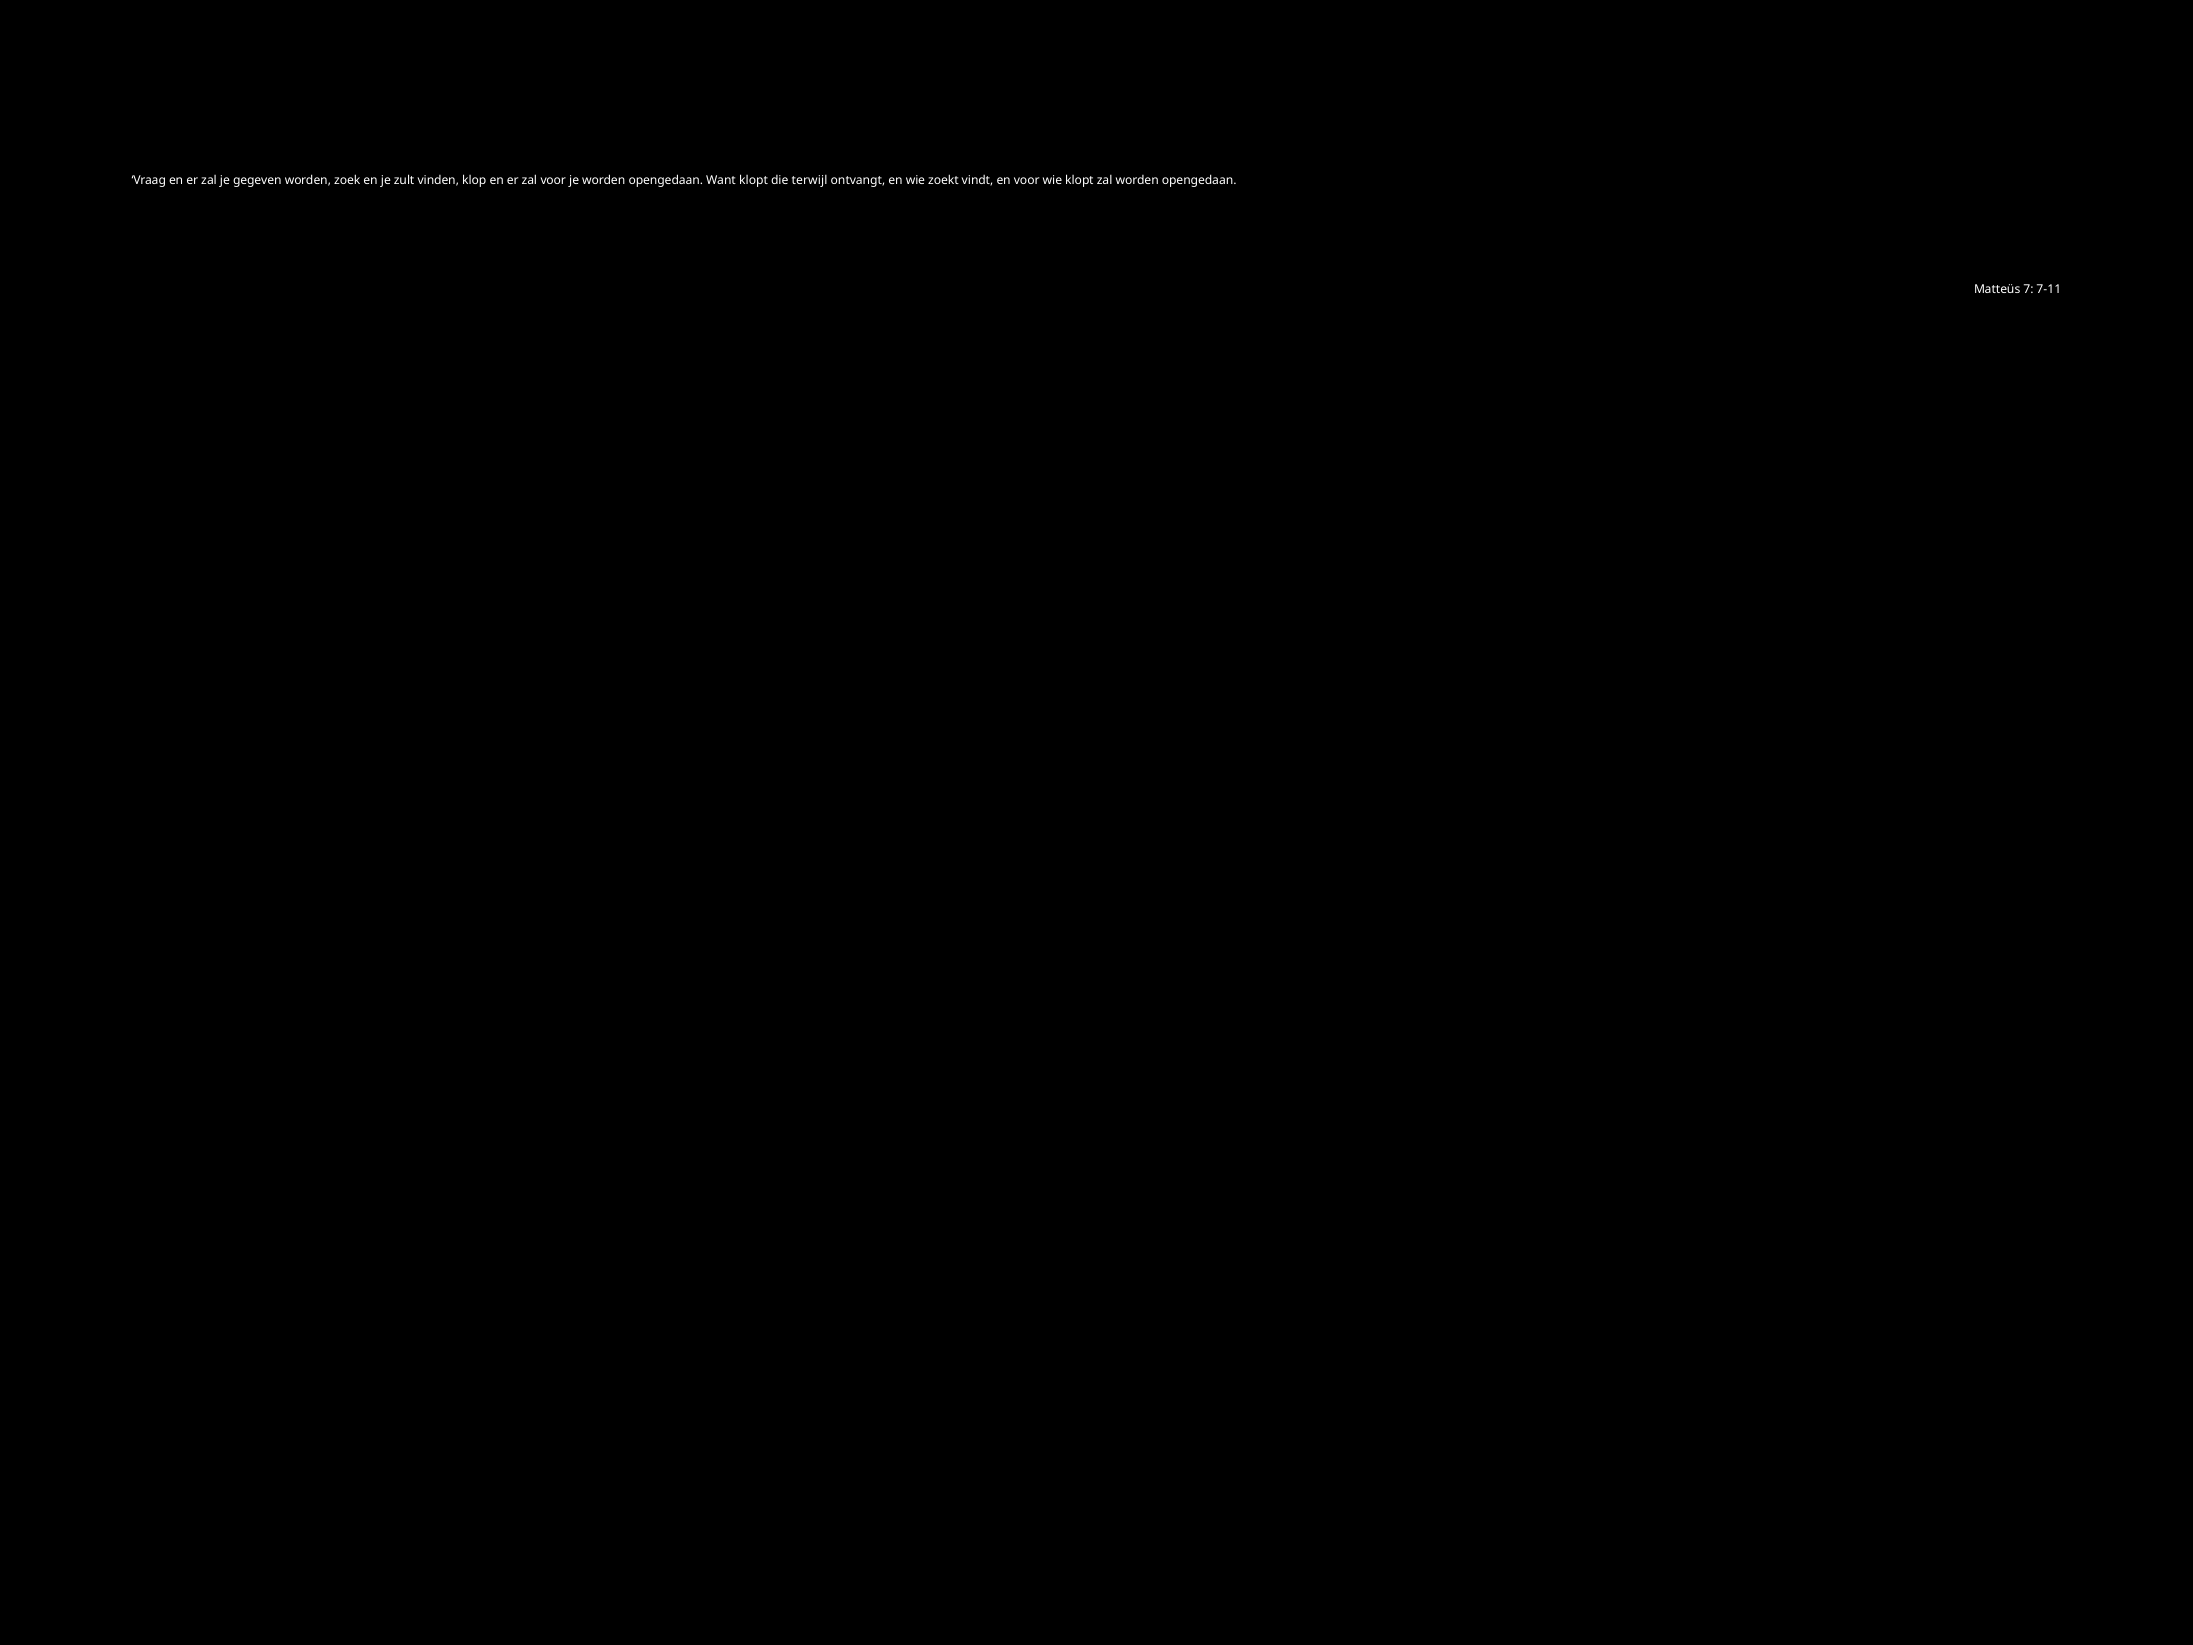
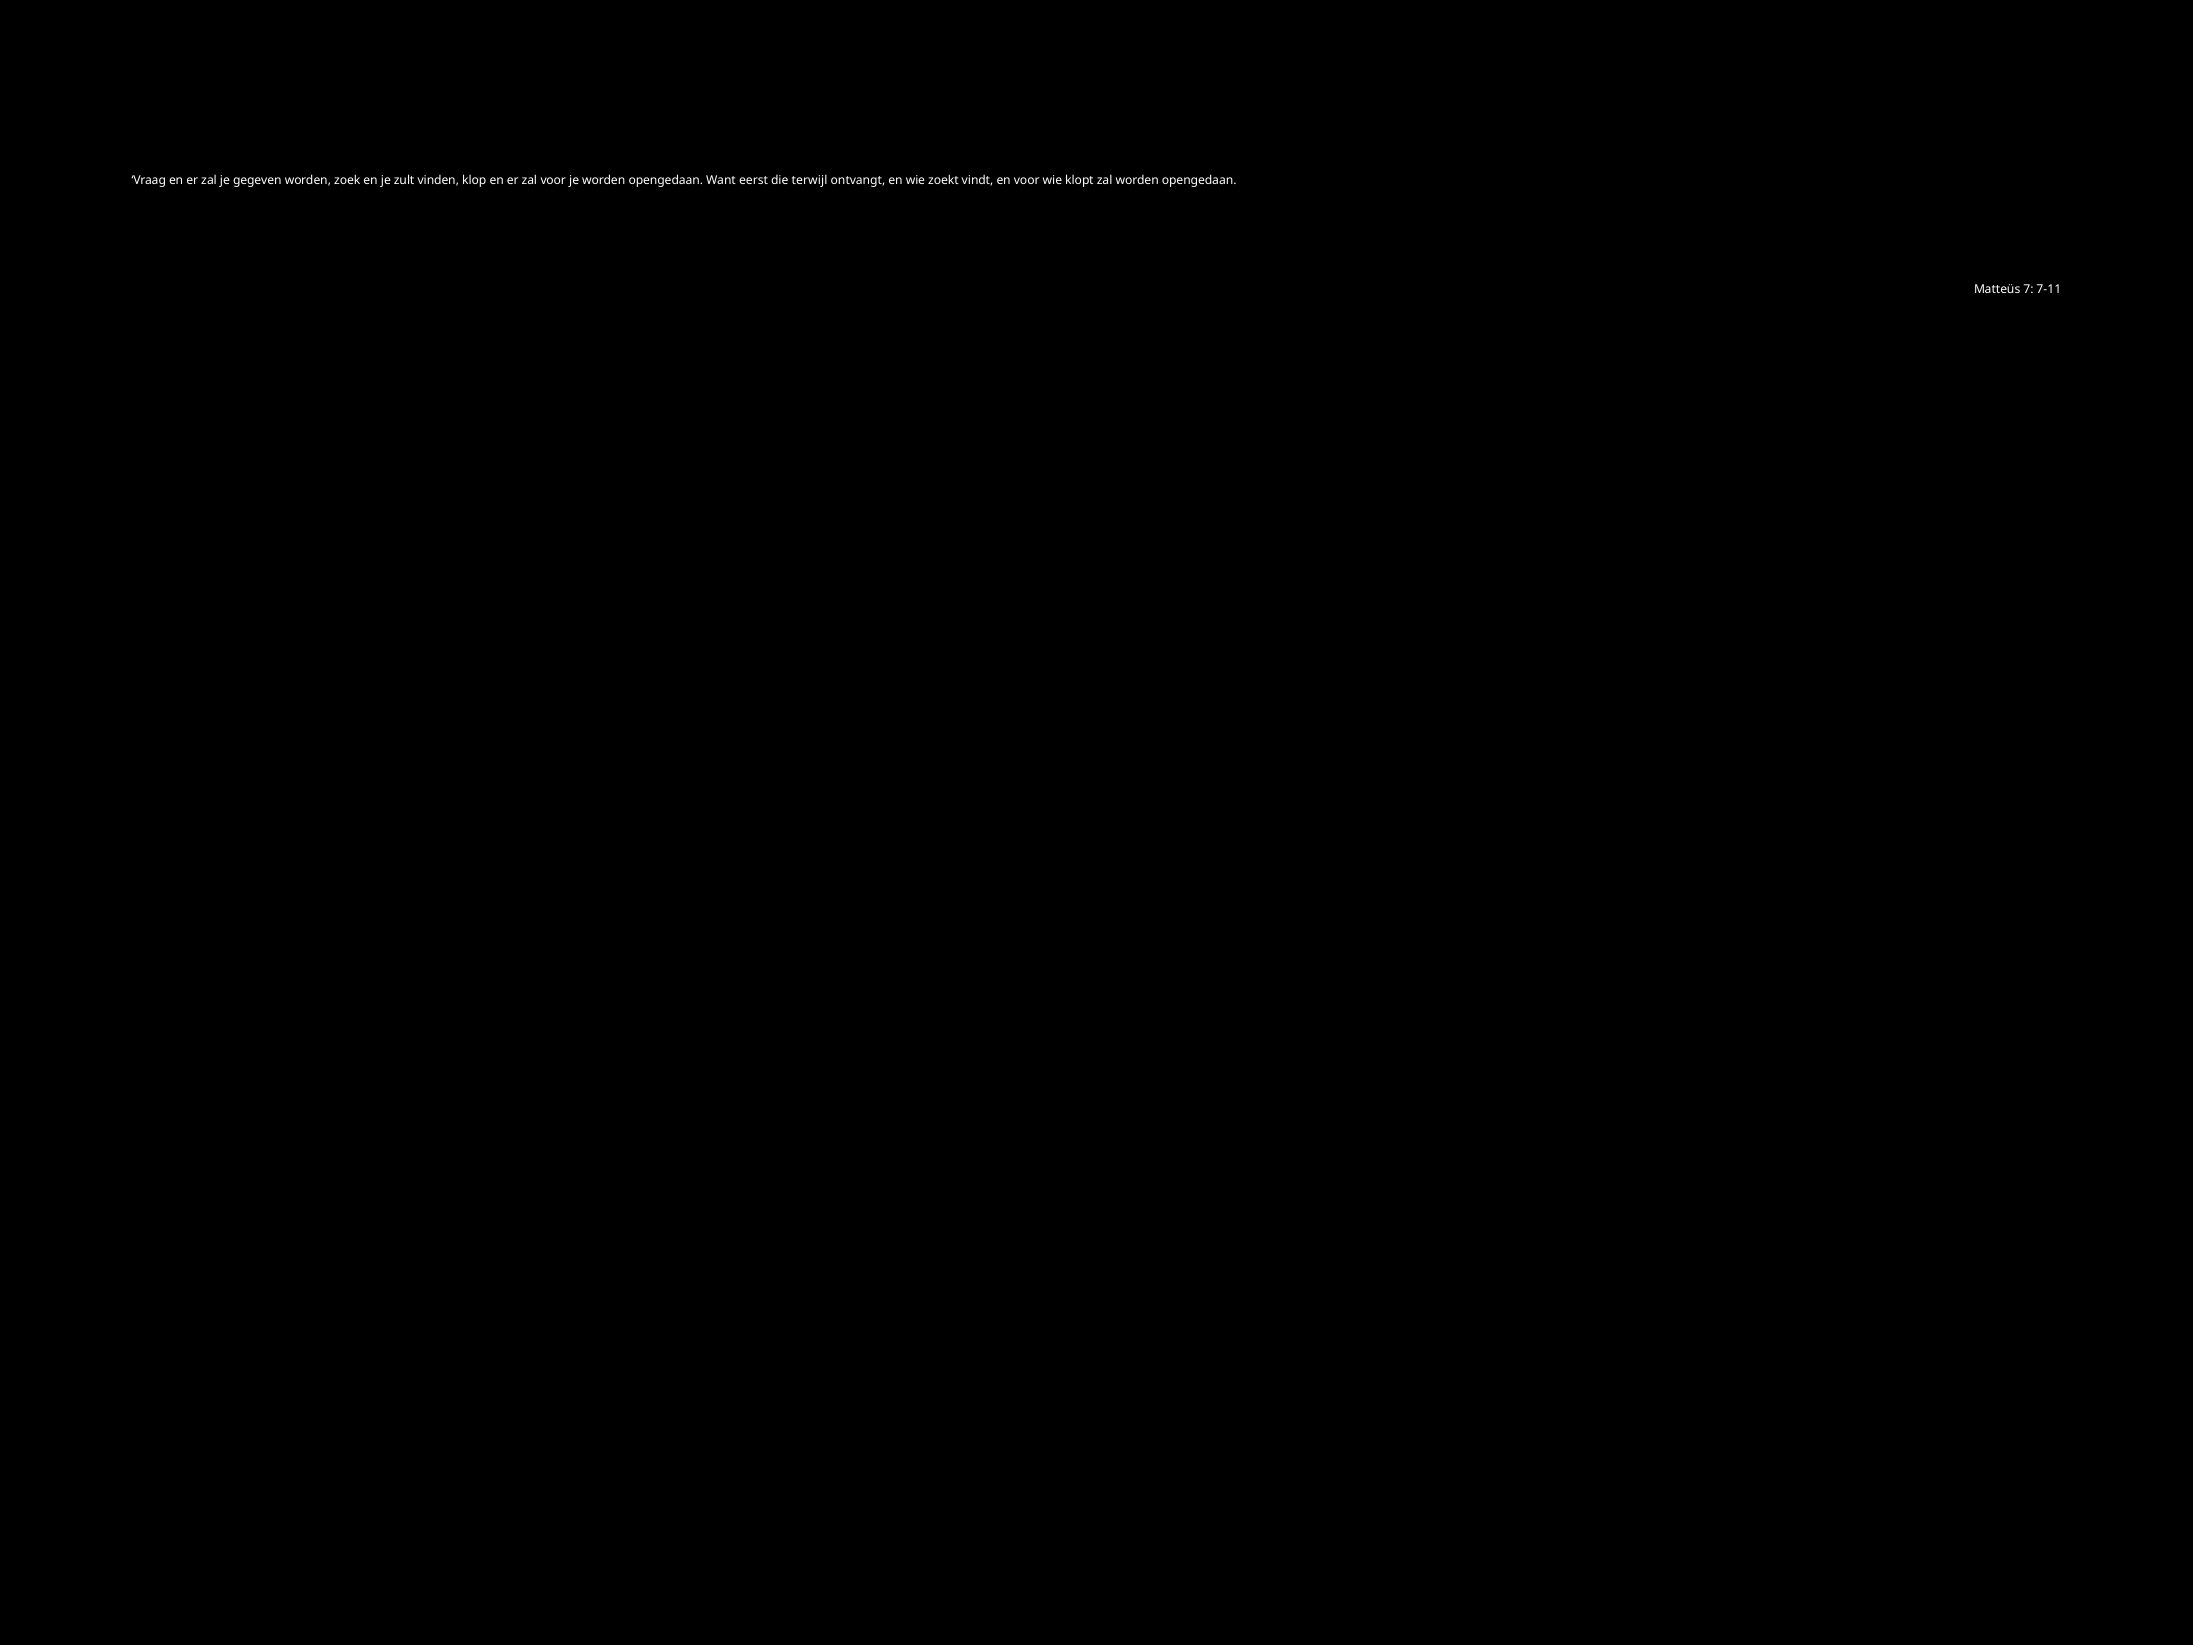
Want klopt: klopt -> eerst (754, 180)
